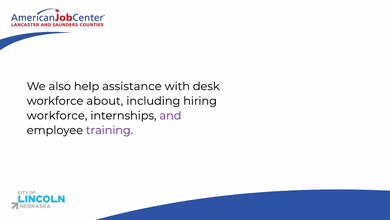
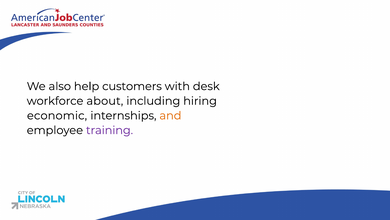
assistance: assistance -> customers (132, 86)
workforce: workforce -> economic (57, 115)
and colour: purple -> orange (170, 115)
